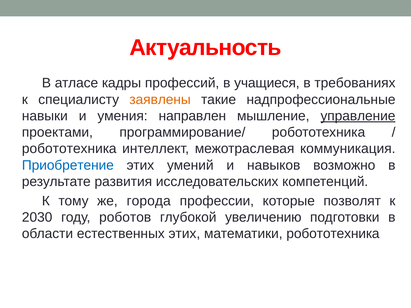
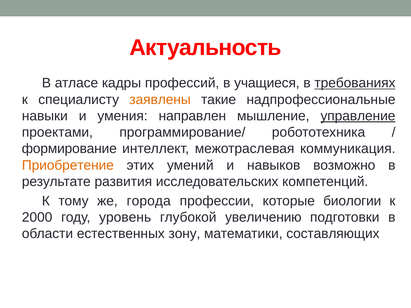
требованиях underline: none -> present (355, 83)
робототехника: робототехника -> формирование (69, 149)
Приобретение colour: blue -> orange (68, 165)
позволят: позволят -> биологии (352, 201)
2030: 2030 -> 2000 (37, 217)
роботов: роботов -> уровень (125, 217)
естественных этих: этих -> зону (184, 234)
математики робототехника: робототехника -> составляющих (333, 234)
